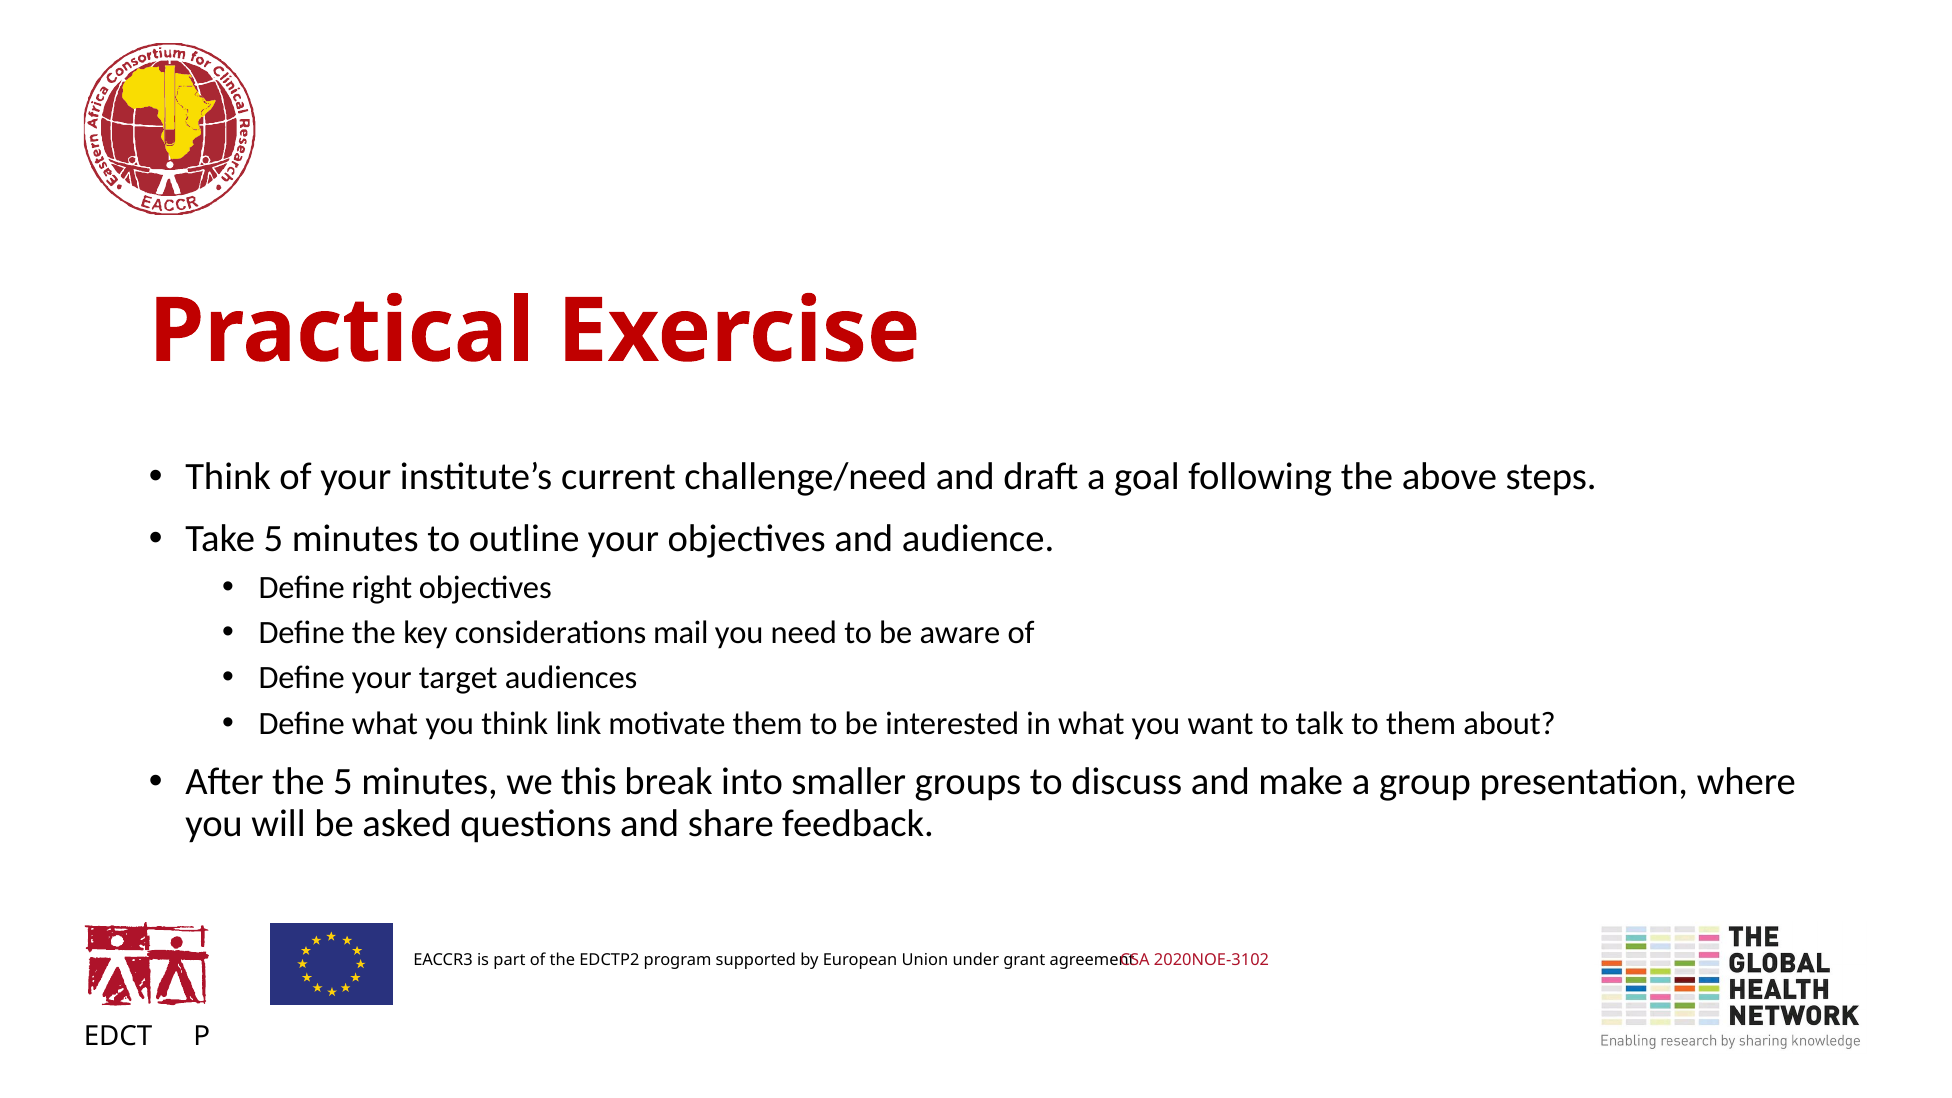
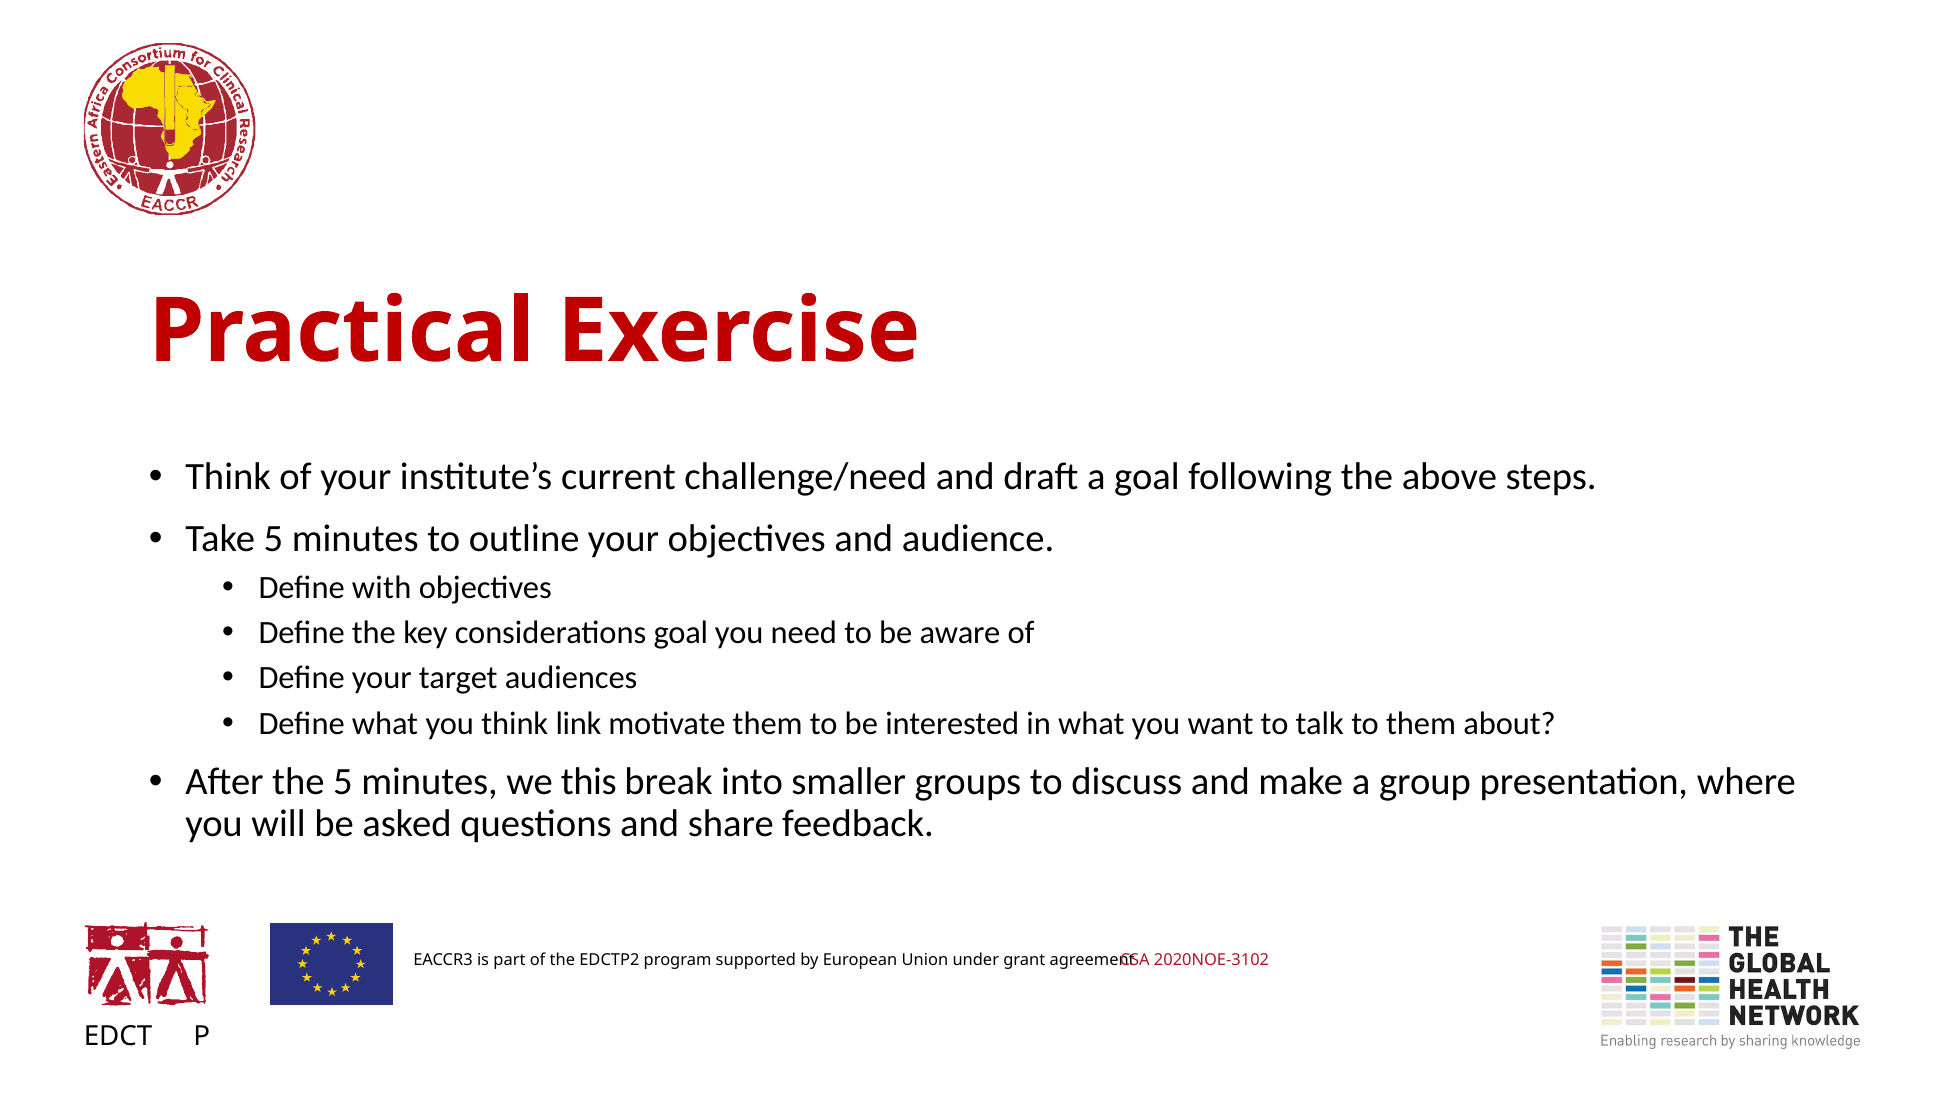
right: right -> with (382, 588)
considerations mail: mail -> goal (681, 633)
